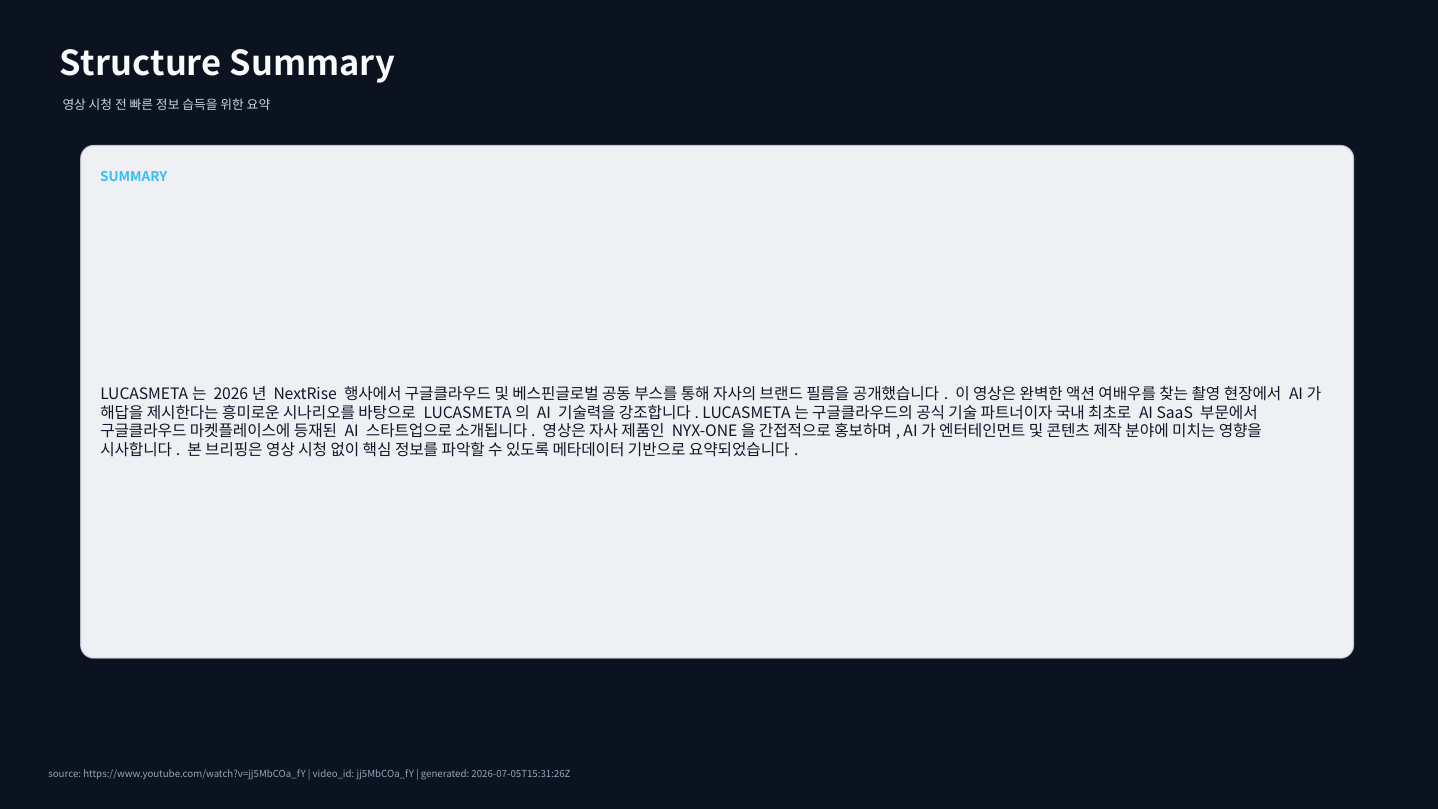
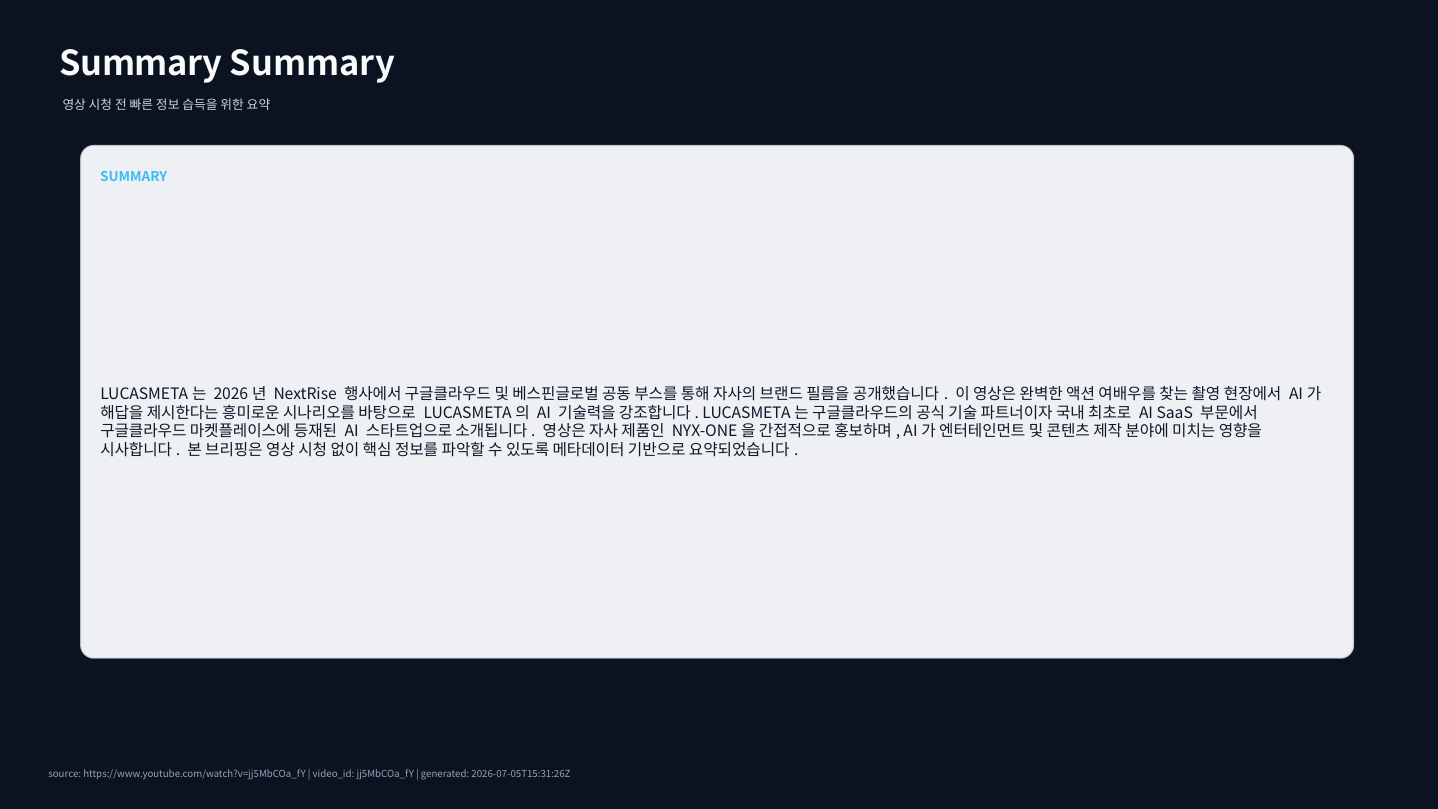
Structure: Structure -> Summary (141, 64)
